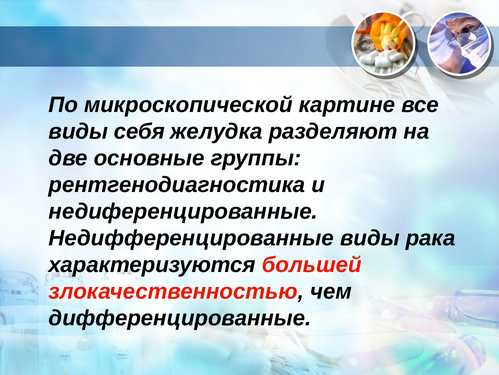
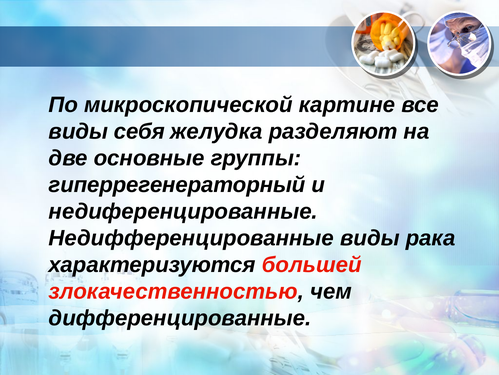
рентгенодиагностика: рентгенодиагностика -> гиперрегенераторный (177, 185)
